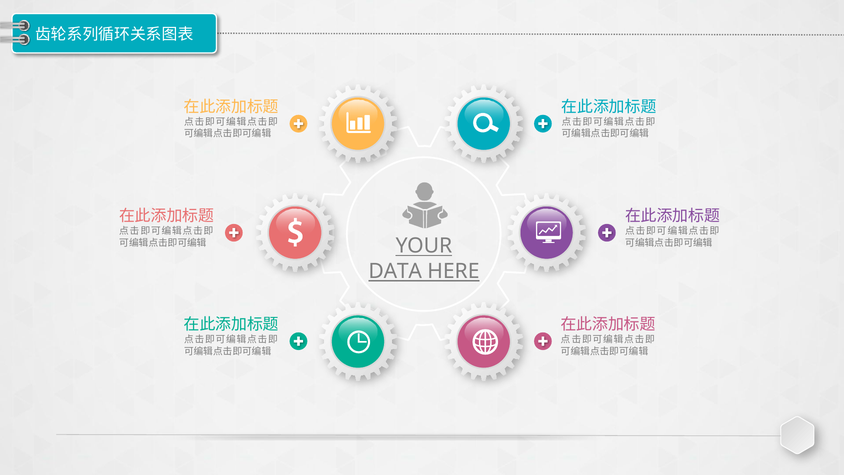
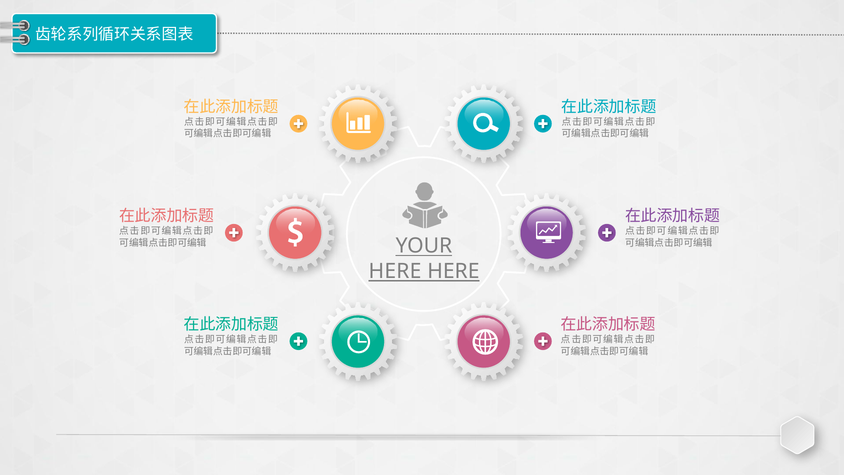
DATA: DATA -> HERE (395, 271)
